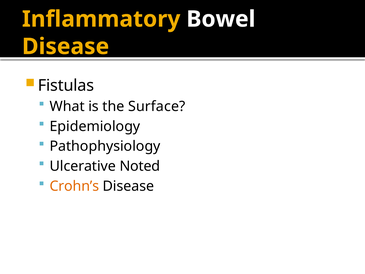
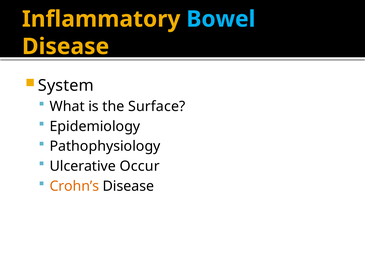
Bowel colour: white -> light blue (221, 19)
Fistulas: Fistulas -> System (66, 85)
Noted: Noted -> Occur (140, 166)
